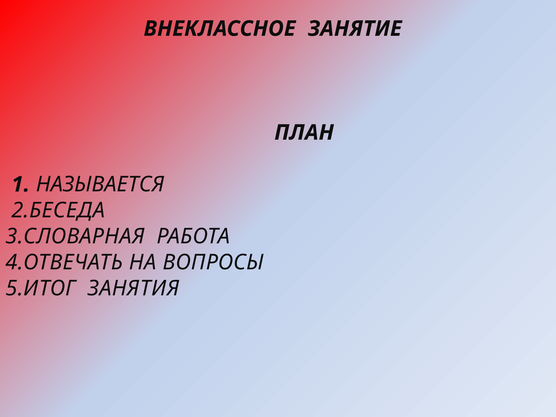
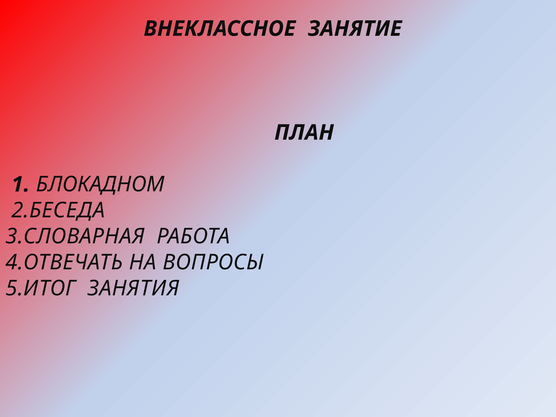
НАЗЫВАЕТСЯ: НАЗЫВАЕТСЯ -> БЛОКАДНОМ (100, 184)
